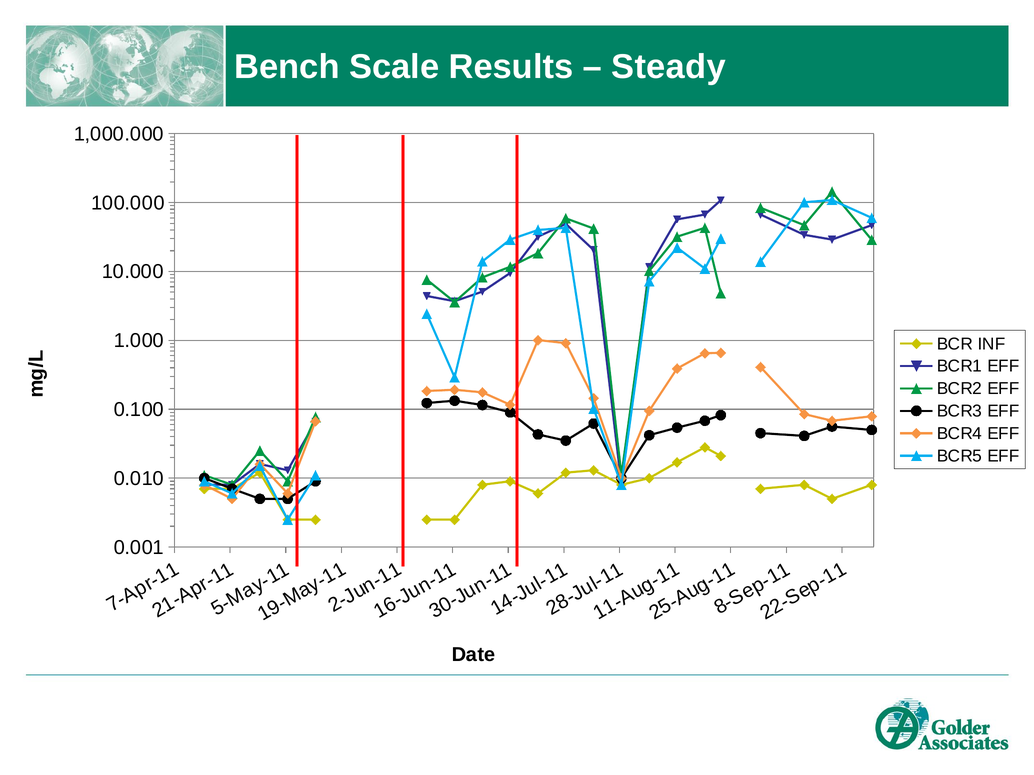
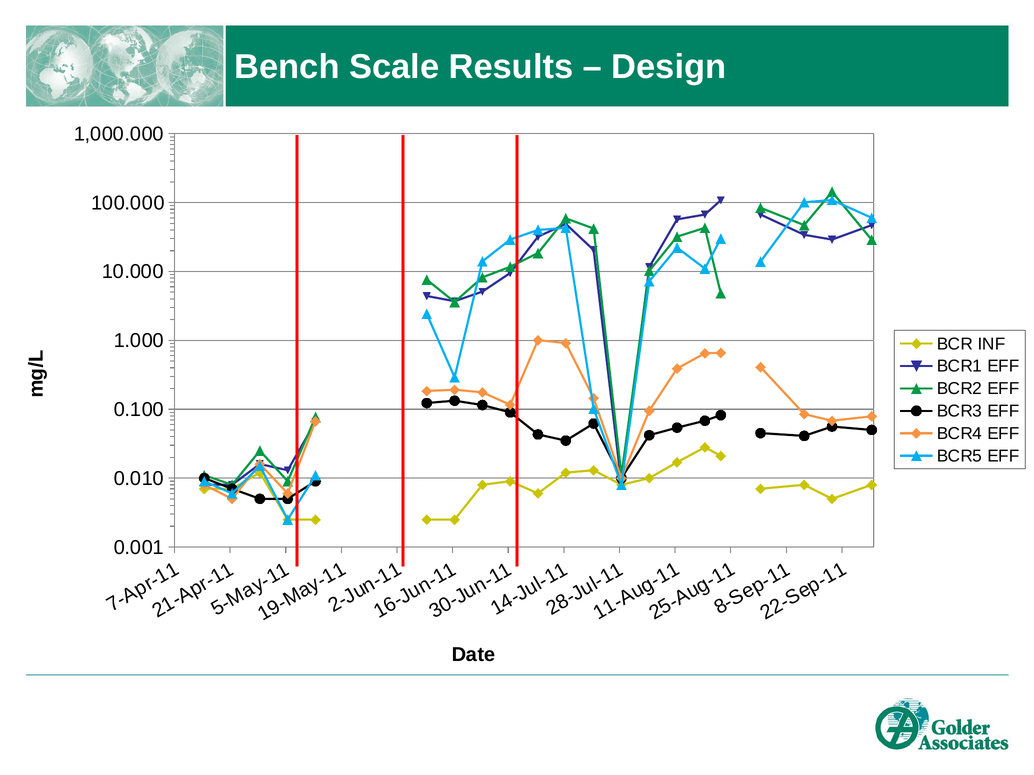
Steady: Steady -> Design (669, 67)
